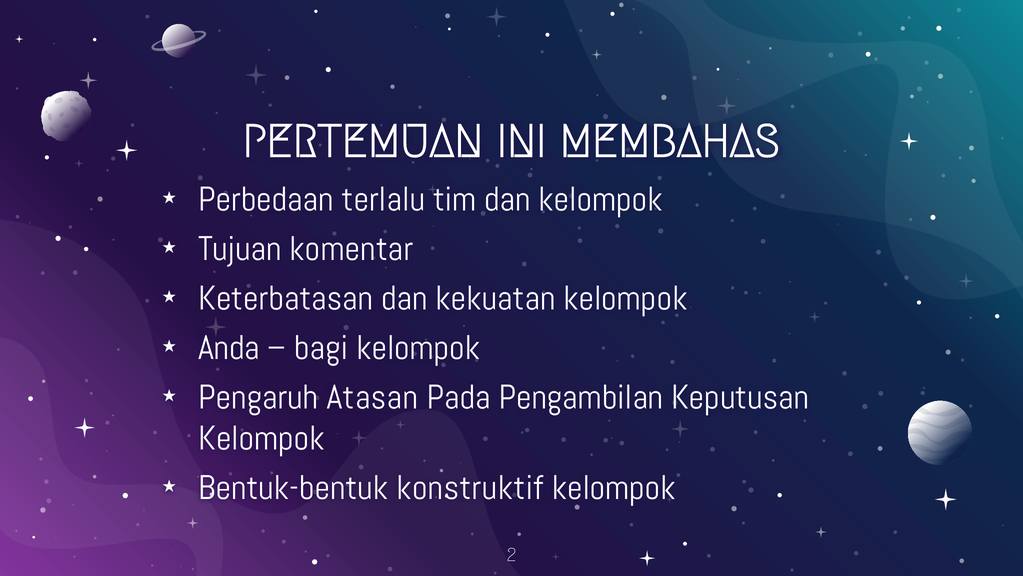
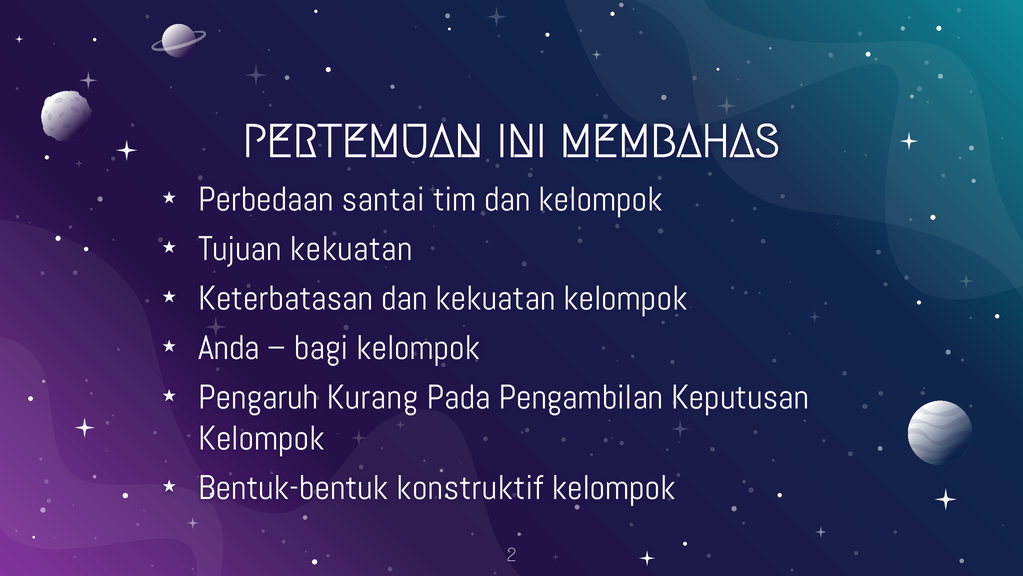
terlalu: terlalu -> santai (383, 199)
Tujuan komentar: komentar -> kekuatan (351, 249)
Atasan: Atasan -> Kurang (372, 397)
